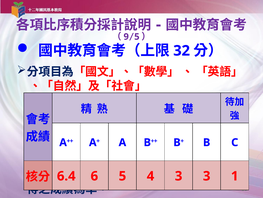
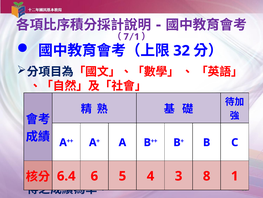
9: 9 -> 7 (126, 37)
5: 5 -> 1 (137, 37)
3: 3 -> 8 (207, 175)
